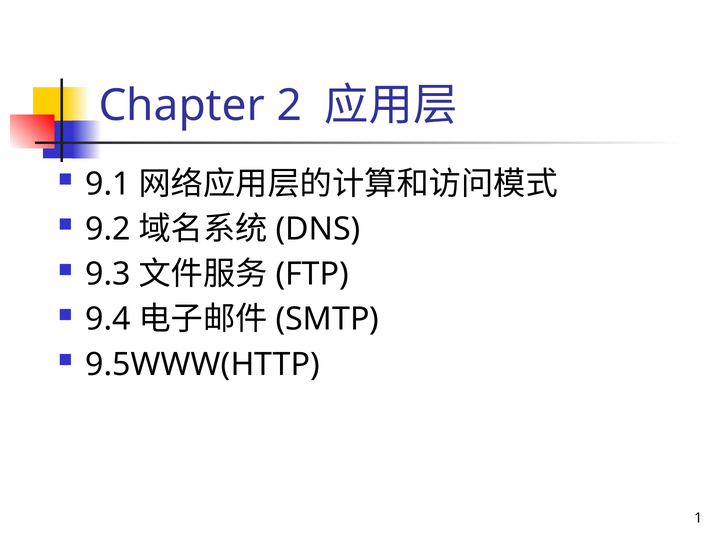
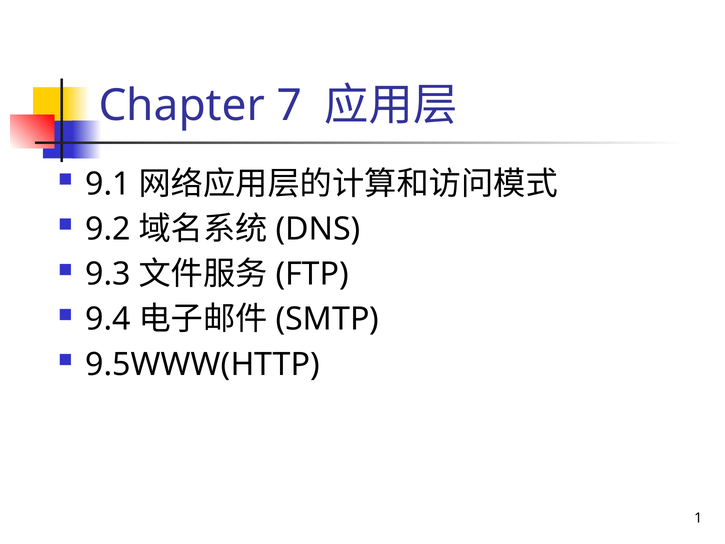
2: 2 -> 7 (289, 106)
